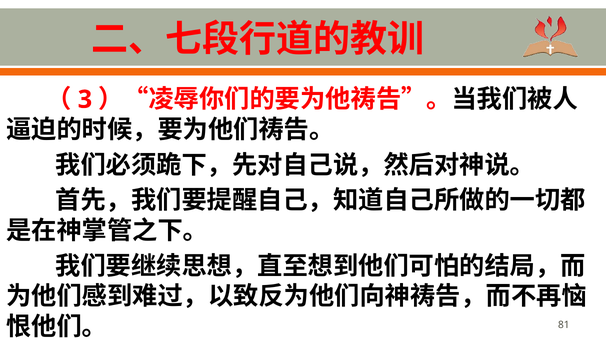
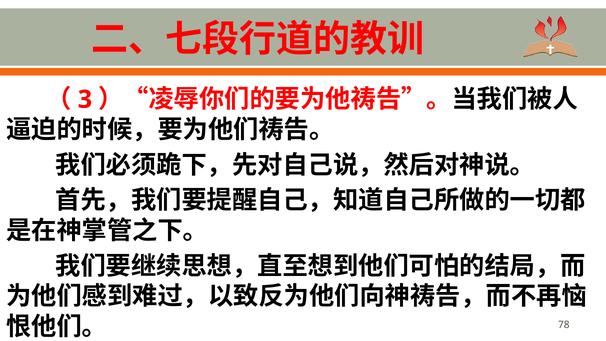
81: 81 -> 78 (564, 325)
